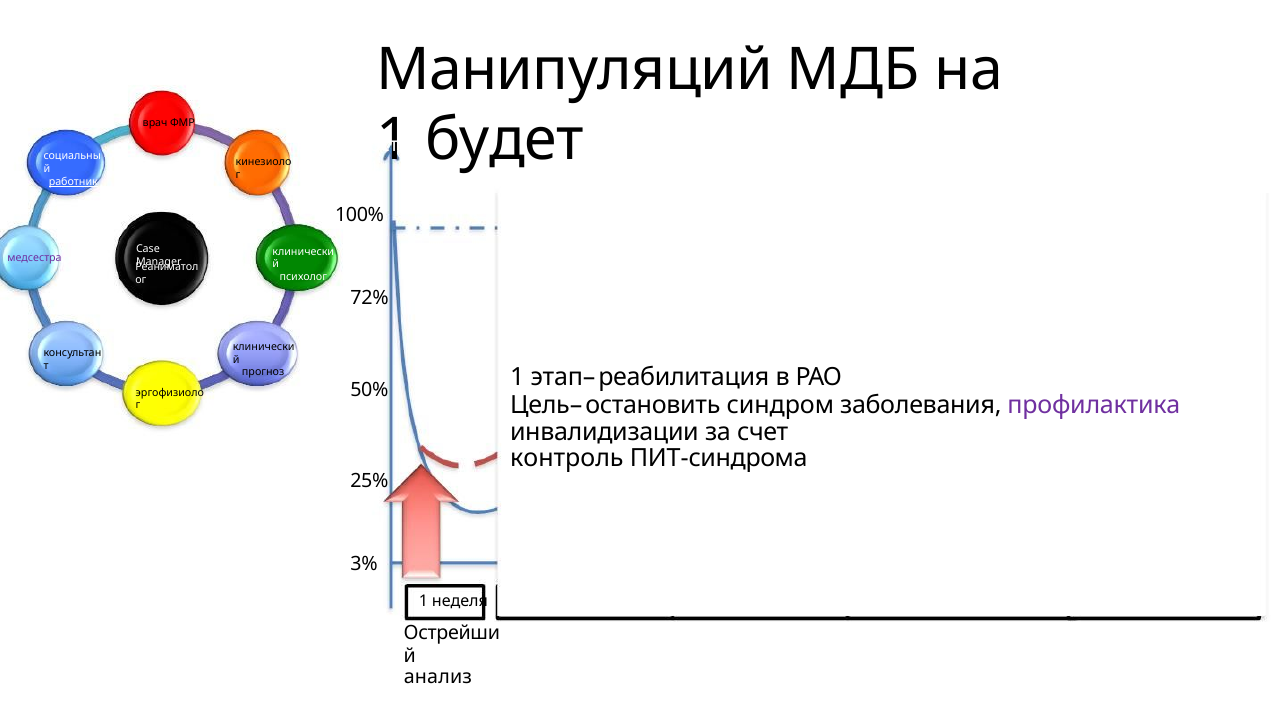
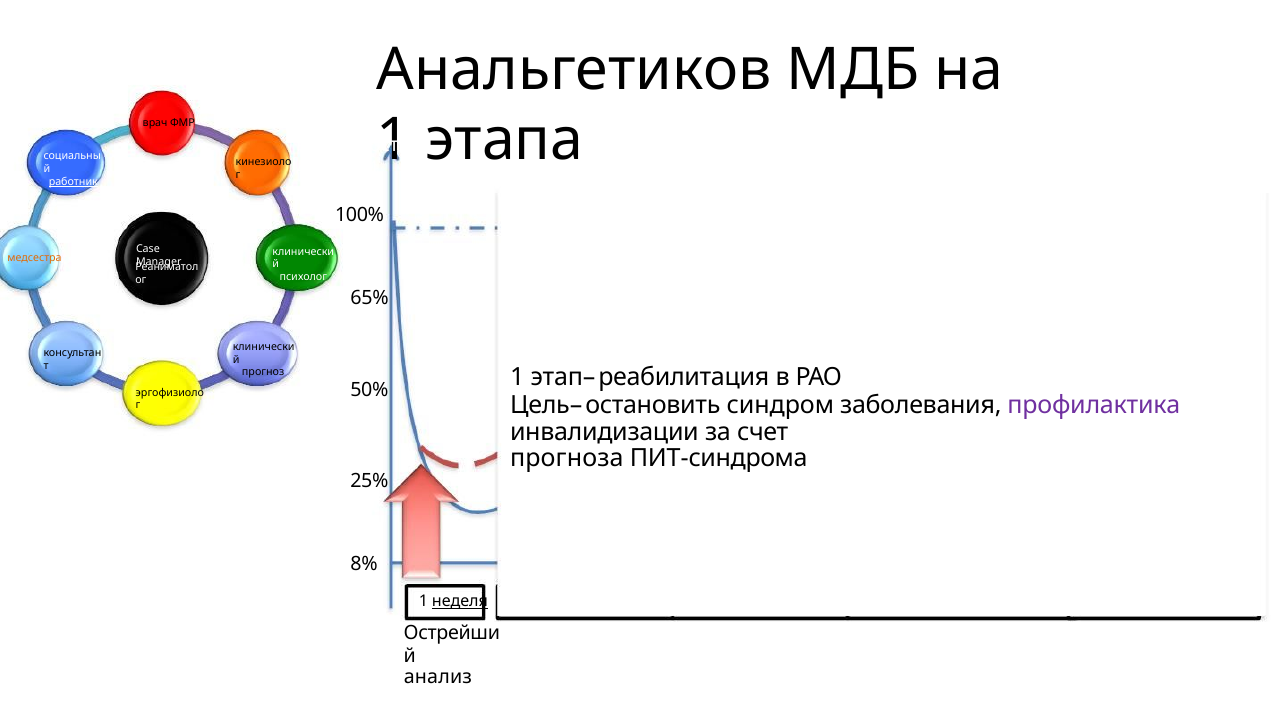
Манипуляций: Манипуляций -> Анальгетиков (574, 70)
будет: будет -> этапа (504, 140)
медсестра colour: purple -> orange (35, 258)
72%: 72% -> 65% (370, 299)
контроль: контроль -> прогноза (567, 459)
3%: 3% -> 8% (364, 565)
неделя underline: none -> present (460, 602)
